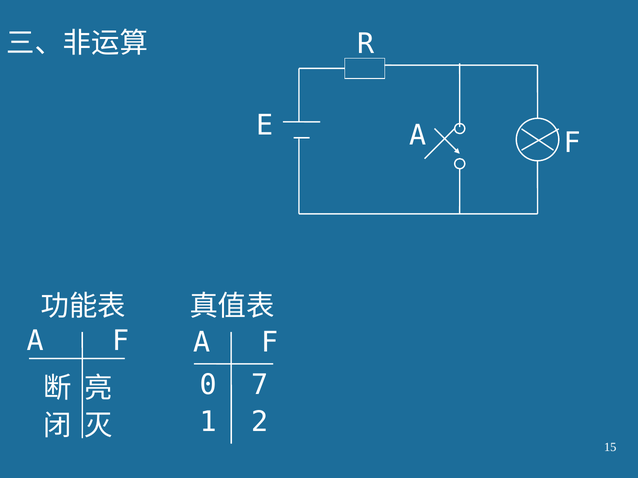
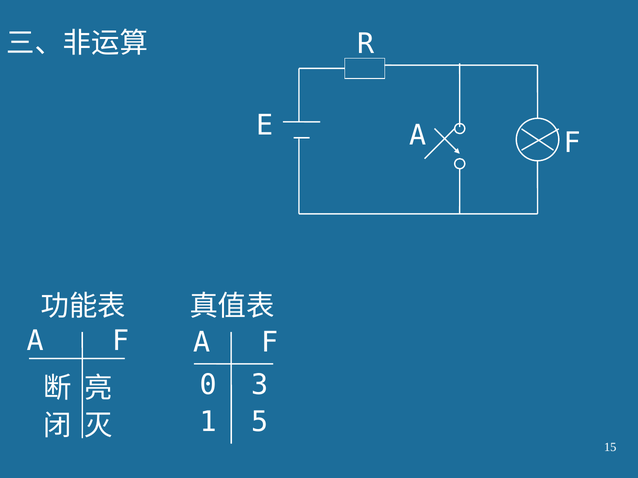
7: 7 -> 3 (260, 385)
2: 2 -> 5 (260, 422)
